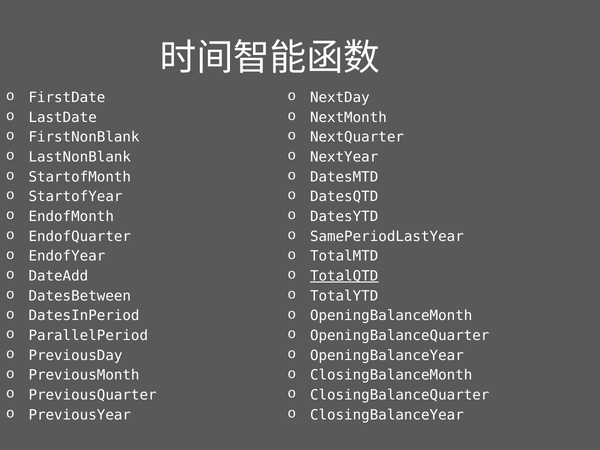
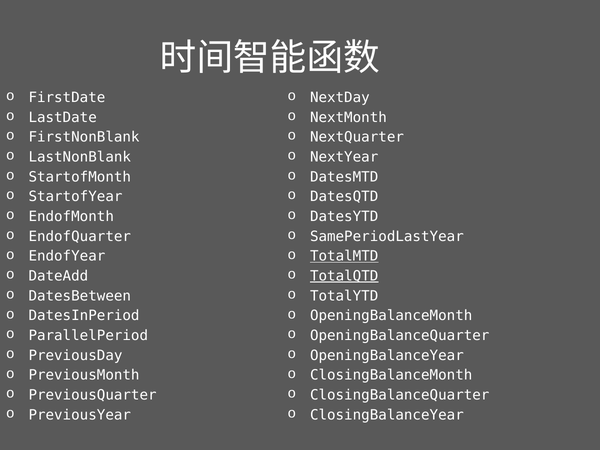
TotalMTD underline: none -> present (344, 256)
